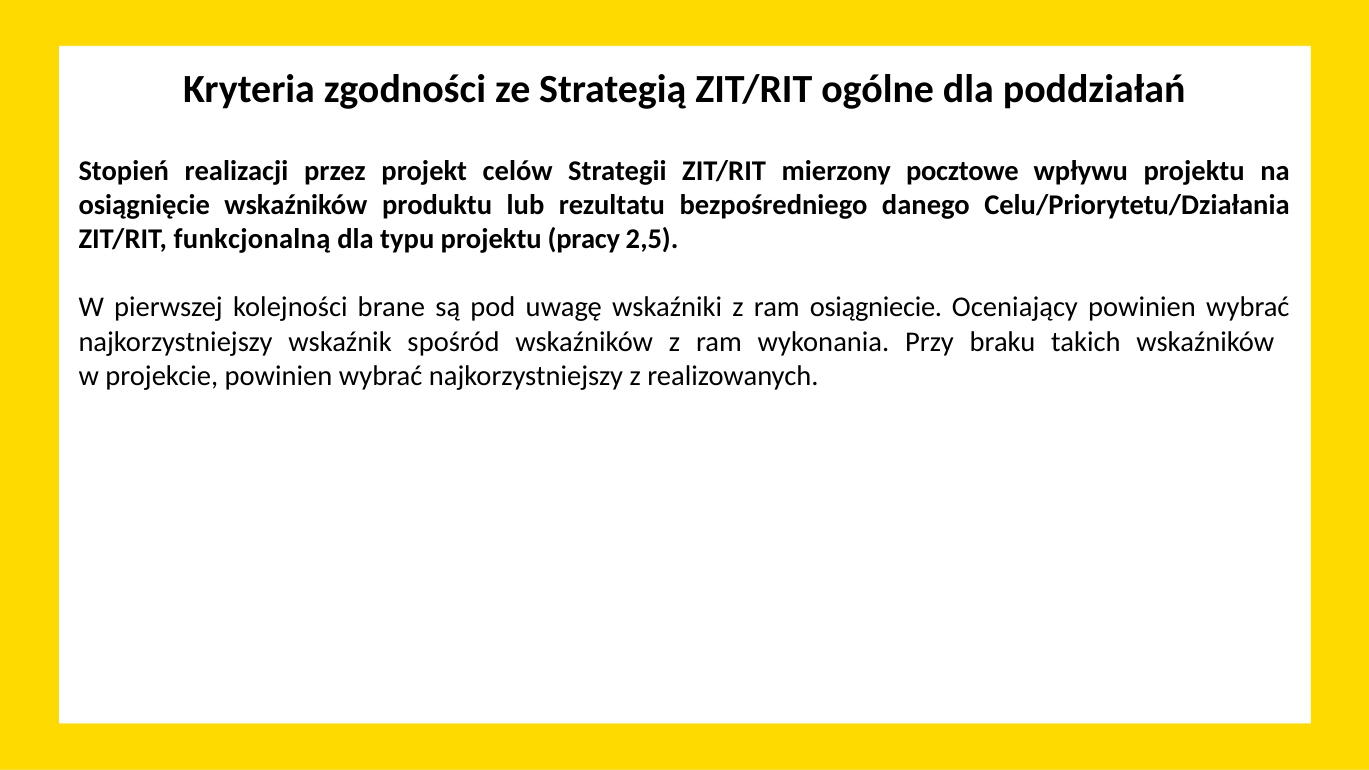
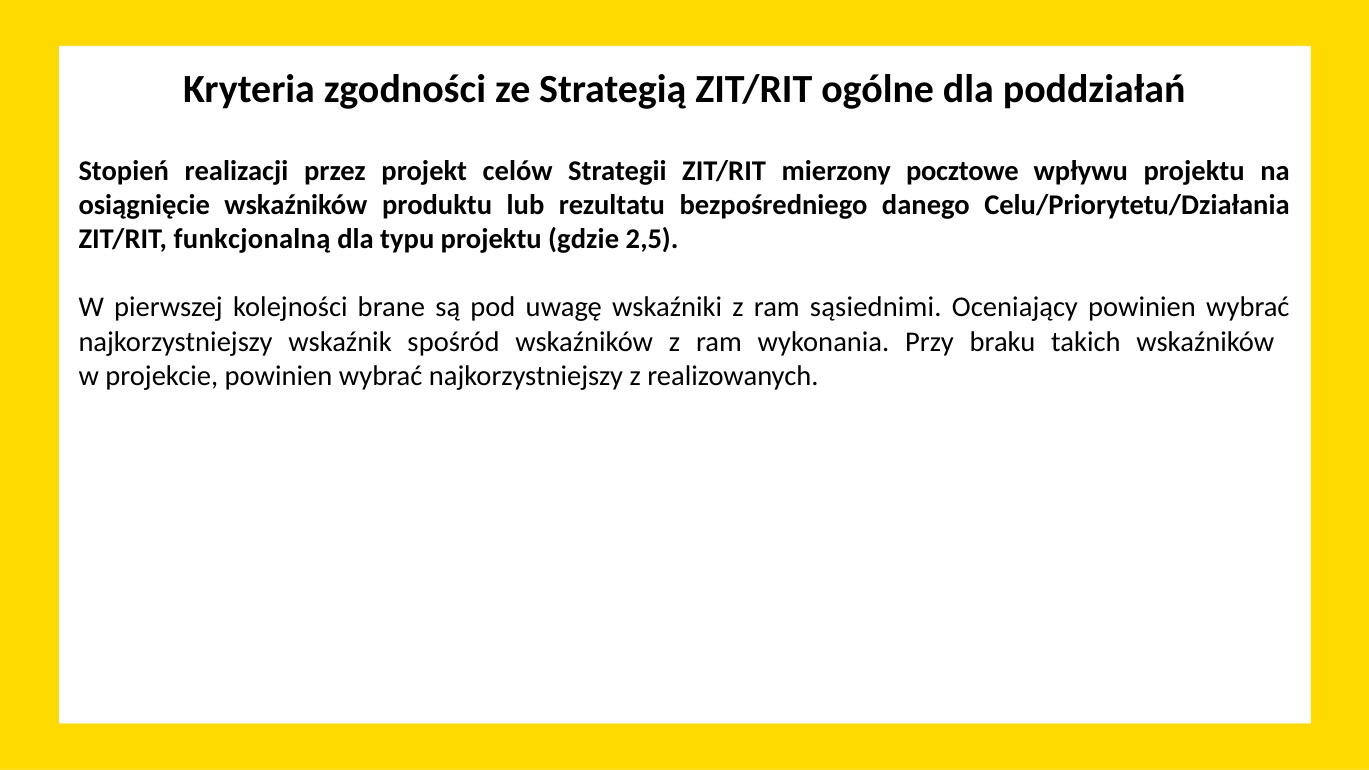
pracy: pracy -> gdzie (584, 239)
osiągniecie: osiągniecie -> sąsiednimi (876, 308)
